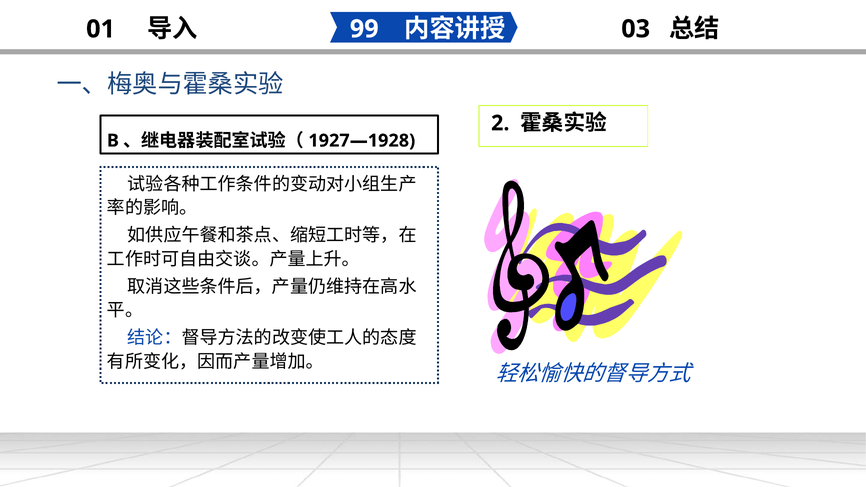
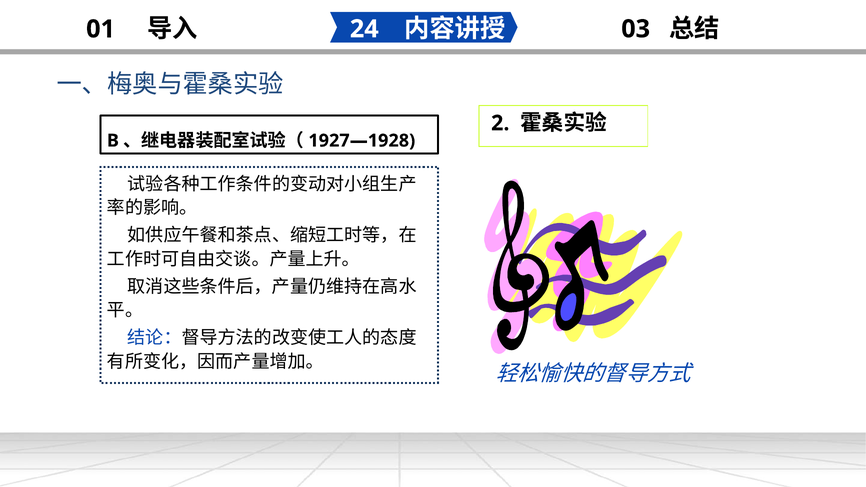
99: 99 -> 24 (364, 29)
